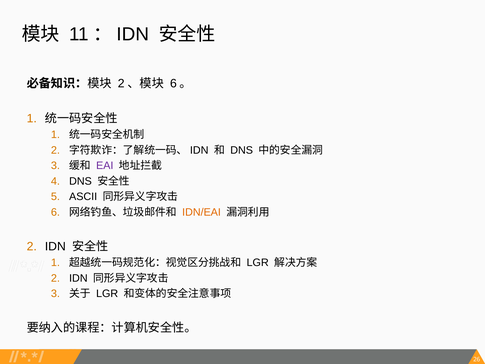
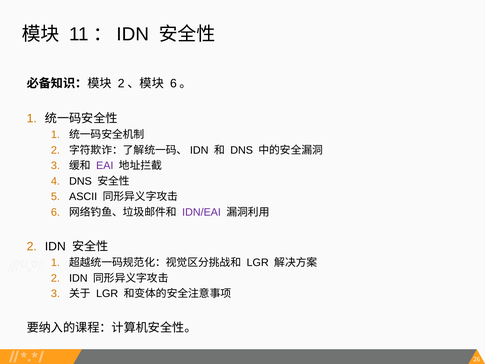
IDN/EAI colour: orange -> purple (202, 212)
